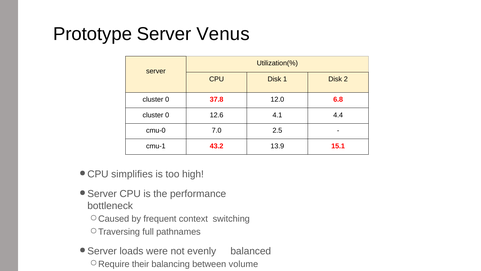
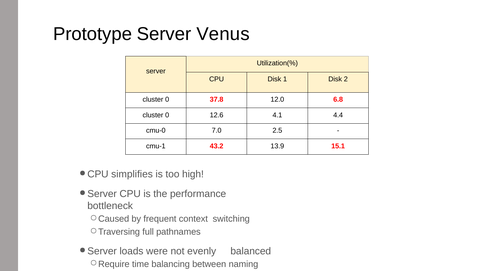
their: their -> time (141, 264)
volume: volume -> naming (243, 264)
